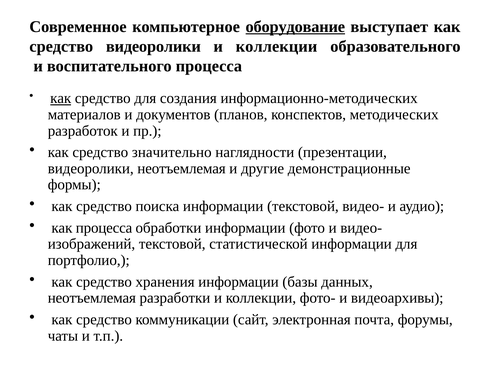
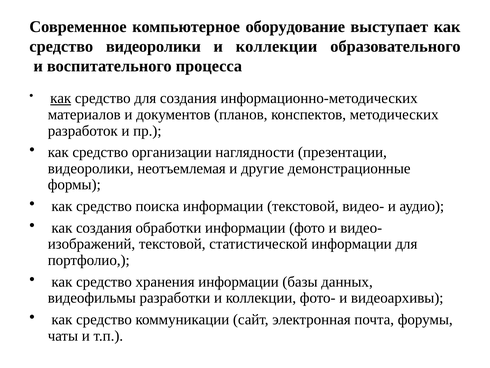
оборудование underline: present -> none (295, 27)
значительно: значительно -> организации (172, 152)
как процесса: процесса -> создания (104, 228)
неотъемлемая: неотъемлемая -> видеофильмы (92, 298)
